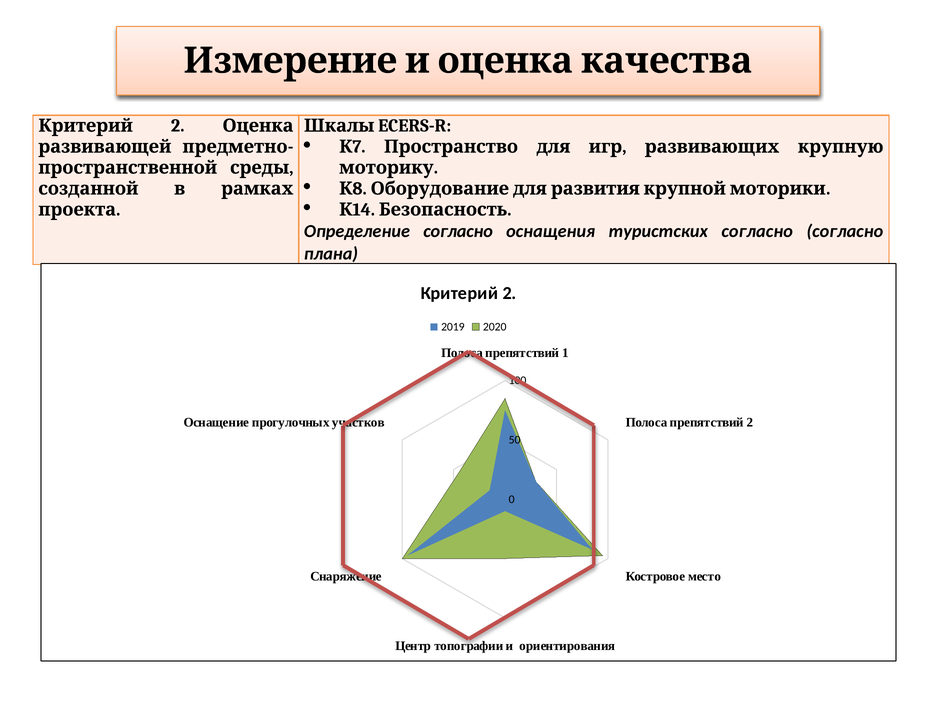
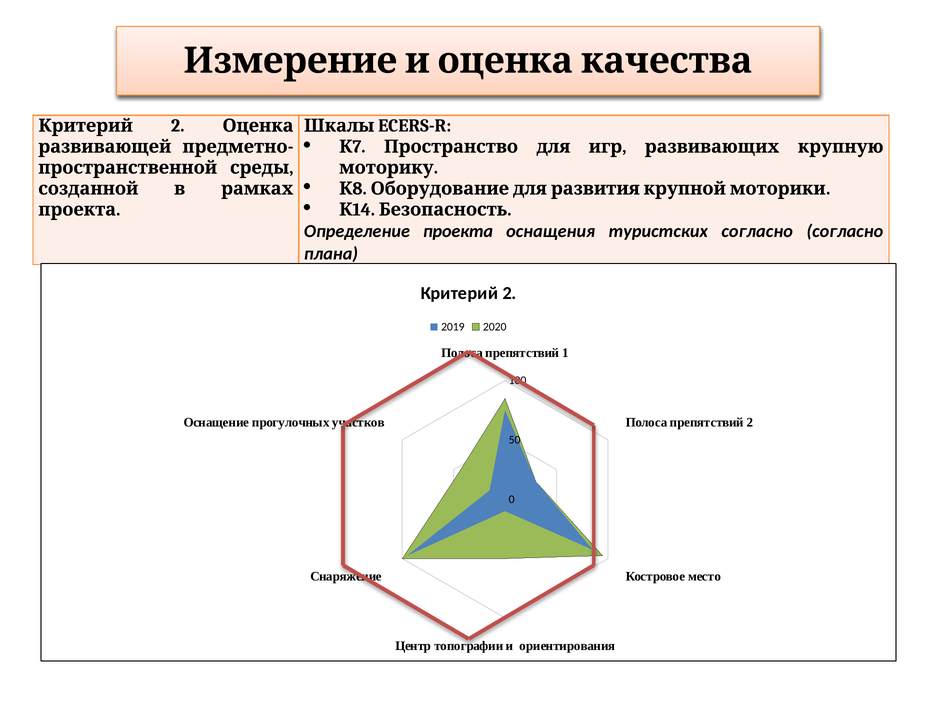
Определение согласно: согласно -> проекта (458, 231)
